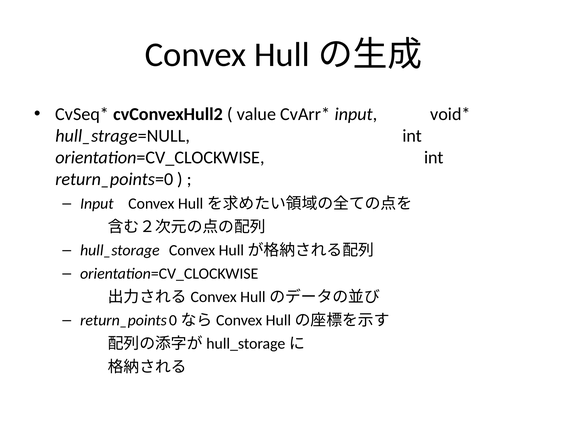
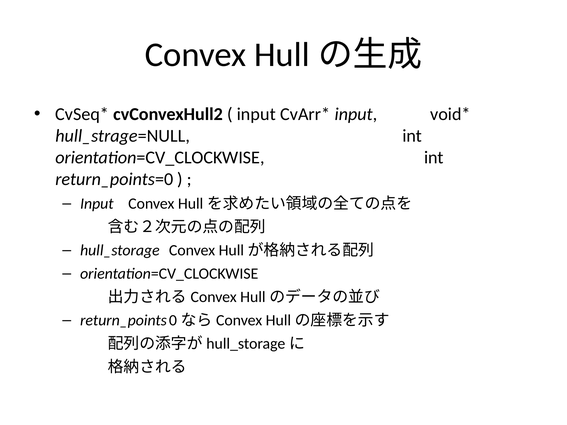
value: value -> input (256, 114)
